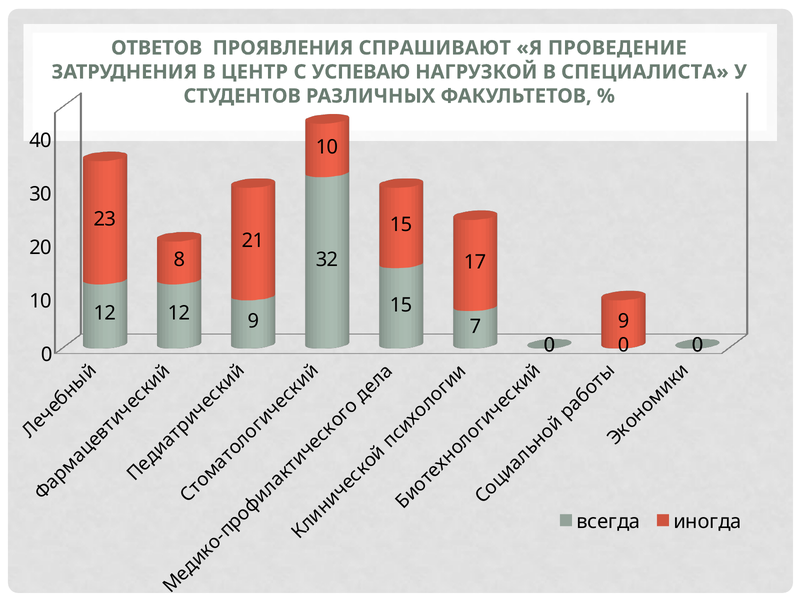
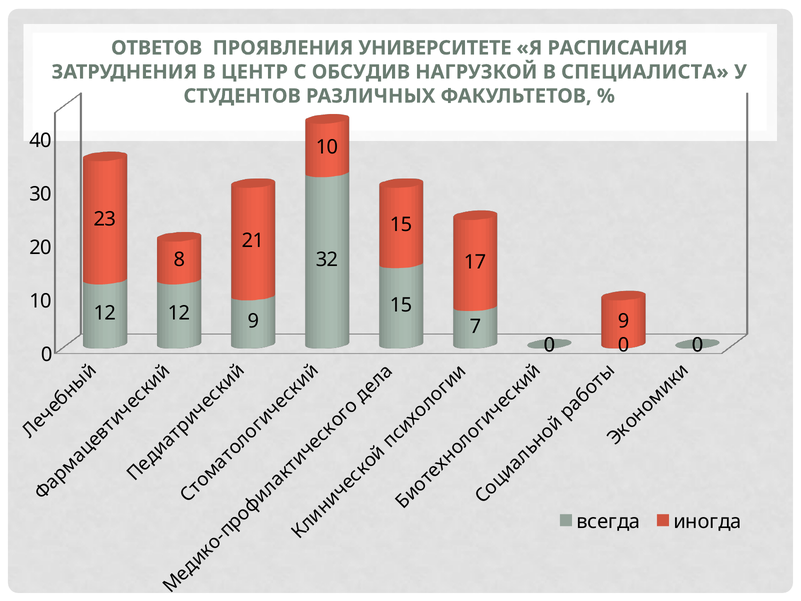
СПРАШИВАЮТ: СПРАШИВАЮТ -> УНИВЕРСИТЕТЕ (435, 48)
ПРОВЕДЕНИЕ: ПРОВЕДЕНИЕ -> РАСПИСАНИЯ (618, 48)
УСПЕВАЮ: УСПЕВАЮ -> ОБСУДИВ (361, 72)
